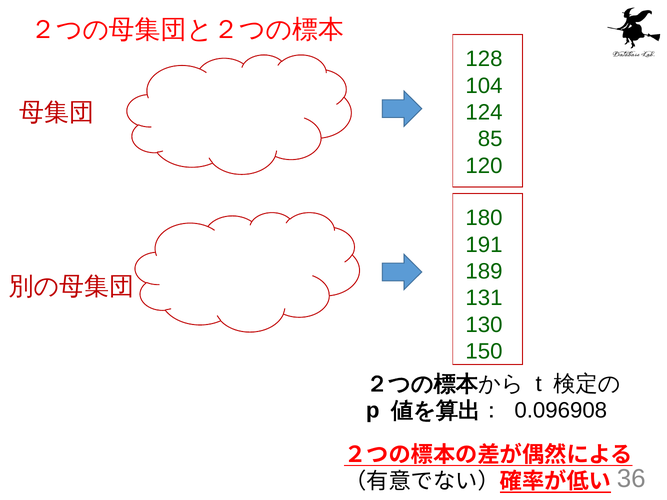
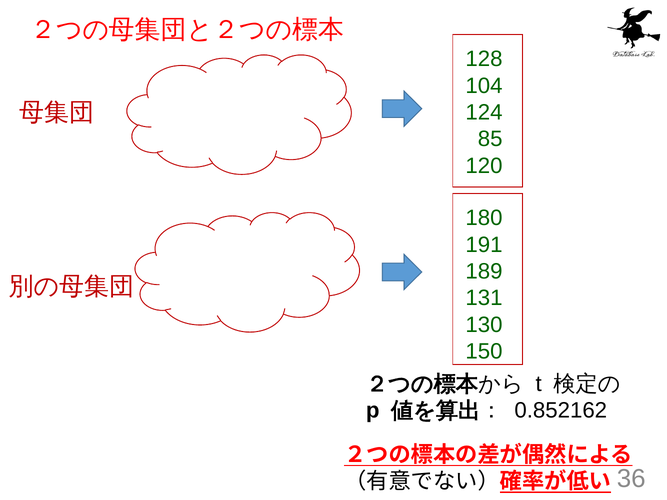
0.096908: 0.096908 -> 0.852162 (561, 411)
